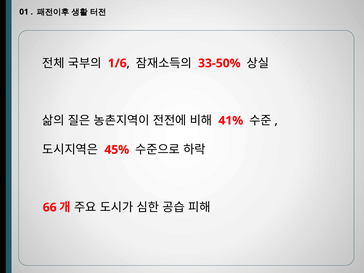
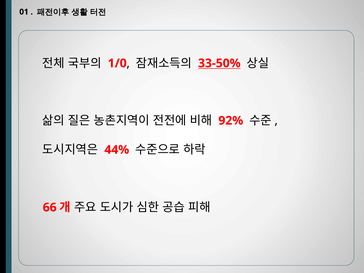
1/6: 1/6 -> 1/0 (117, 63)
33-50% underline: none -> present (219, 63)
41%: 41% -> 92% (231, 121)
45%: 45% -> 44% (117, 150)
